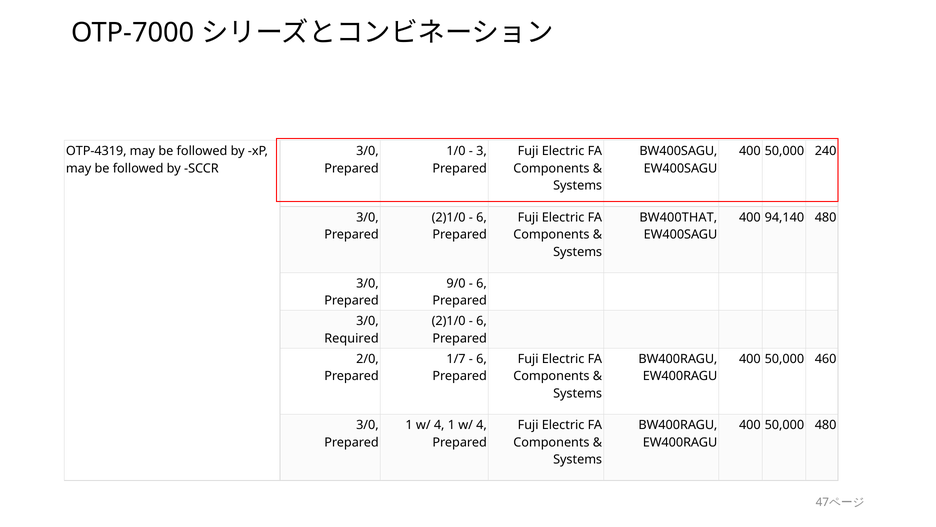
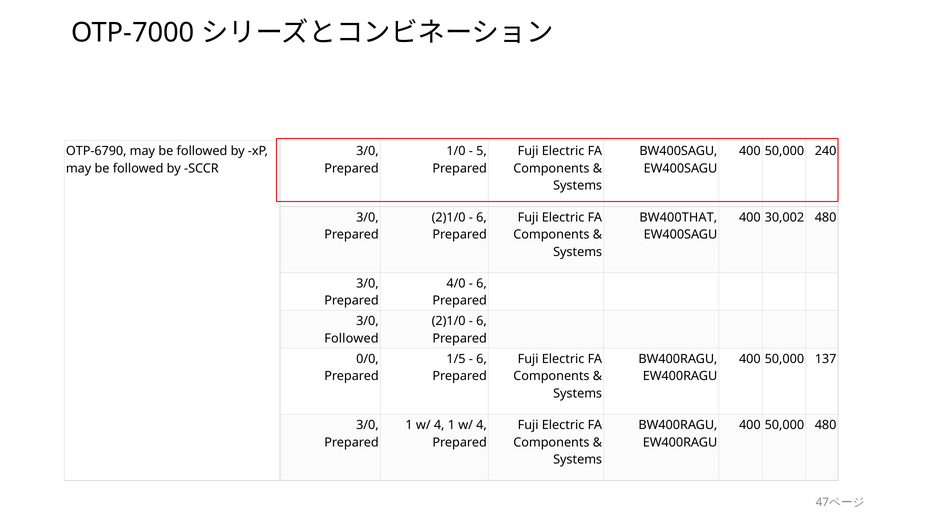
OTP-4319: OTP-4319 -> OTP-6790 (96, 151)
3: 3 -> 5 (481, 151)
94,140: 94,140 -> 30,002 (784, 217)
9/0: 9/0 -> 4/0 (456, 283)
Required: Required -> Followed (351, 338)
2/0: 2/0 -> 0/0 (367, 359)
1/7: 1/7 -> 1/5 (456, 359)
460: 460 -> 137 (826, 359)
